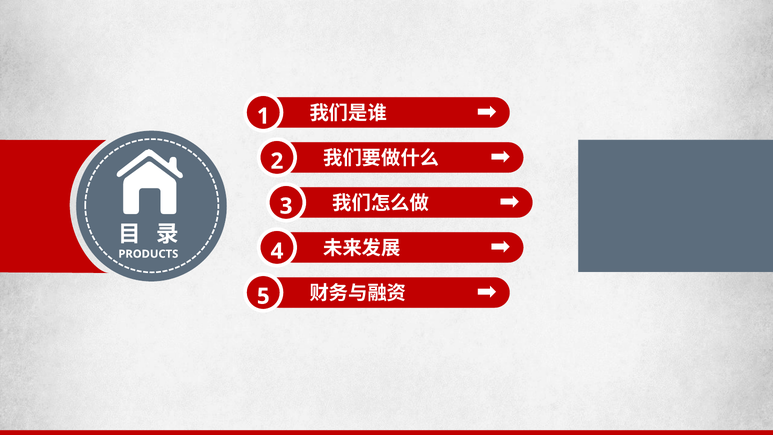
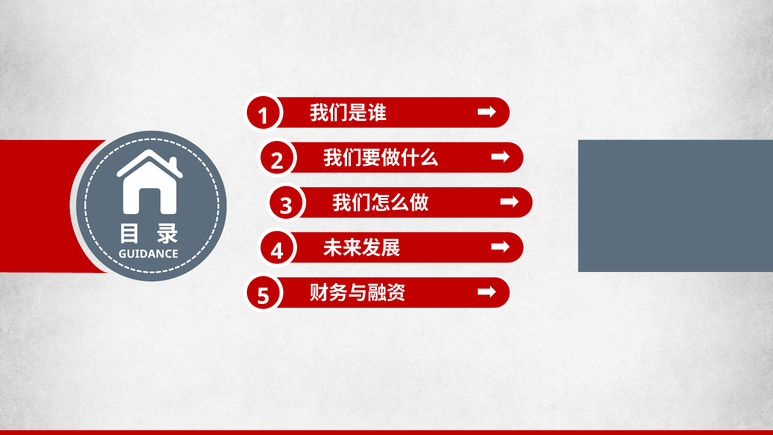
PRODUCTS: PRODUCTS -> GUIDANCE (148, 254)
